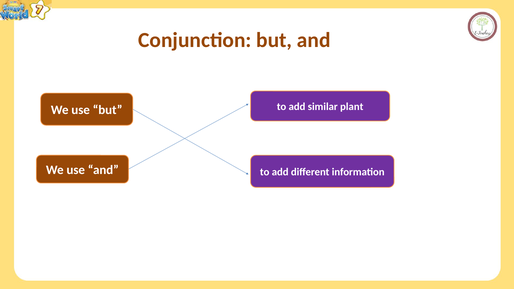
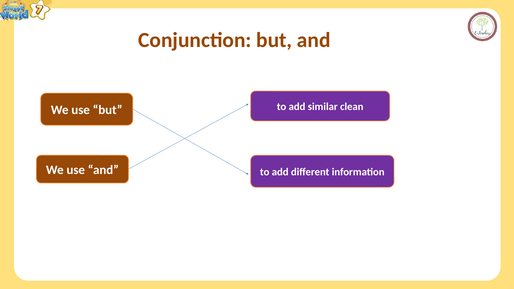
plant: plant -> clean (352, 107)
